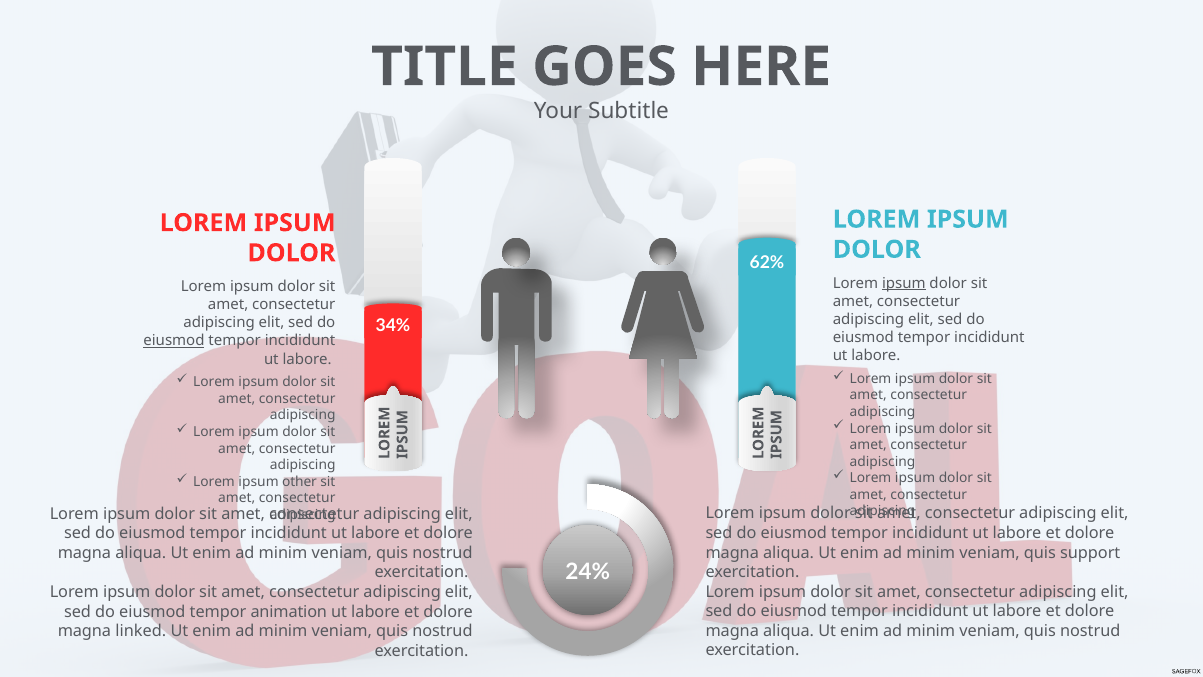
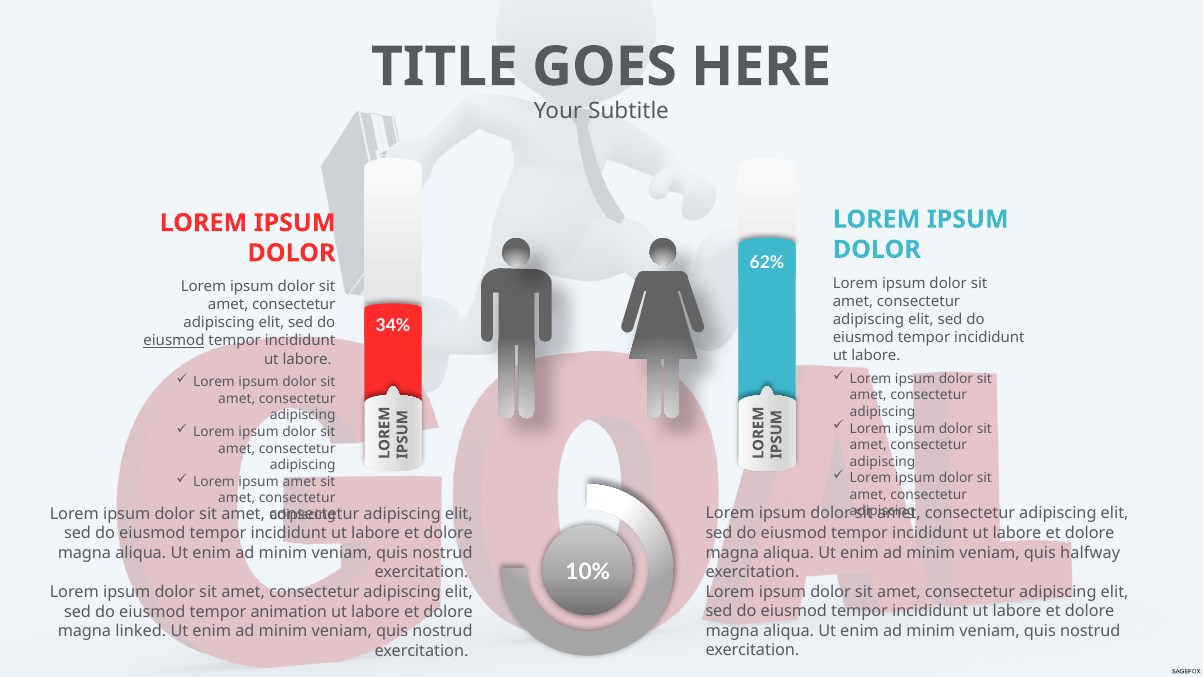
ipsum underline: present -> none (904, 283)
ipsum other: other -> amet (299, 481)
support: support -> halfway (1090, 552)
24%: 24% -> 10% (588, 571)
